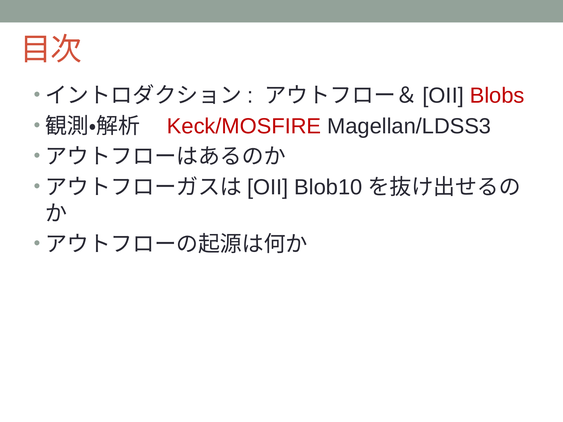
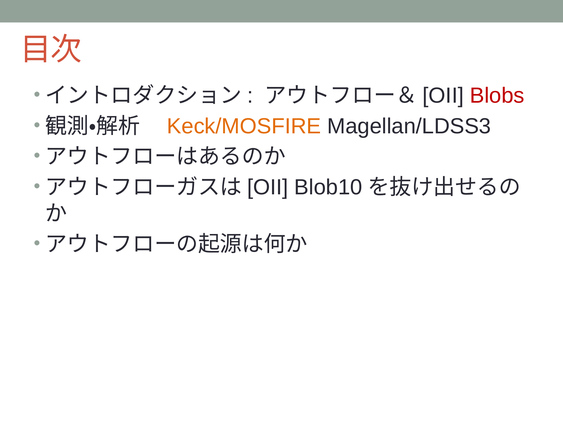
Keck/MOSFIRE colour: red -> orange (244, 126)
